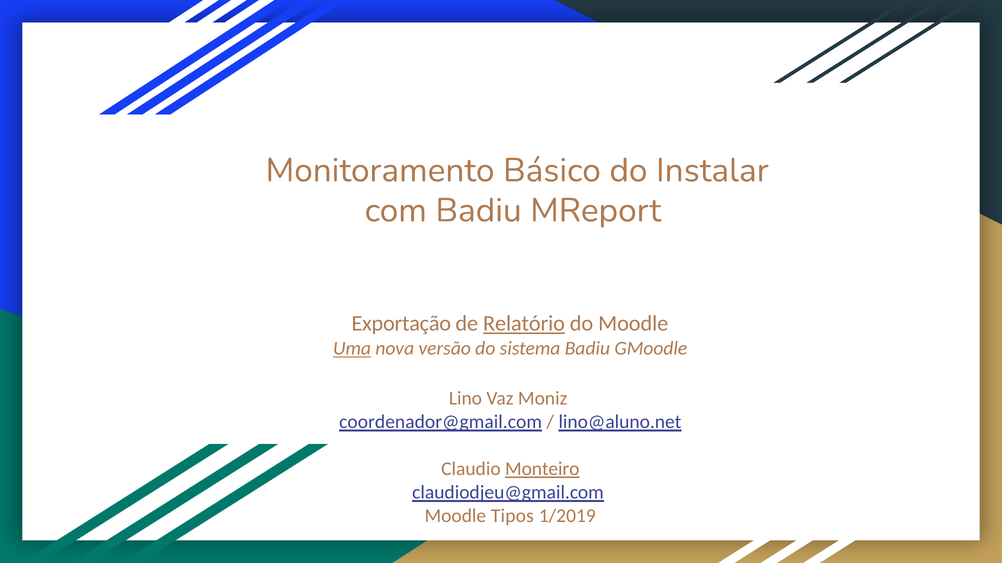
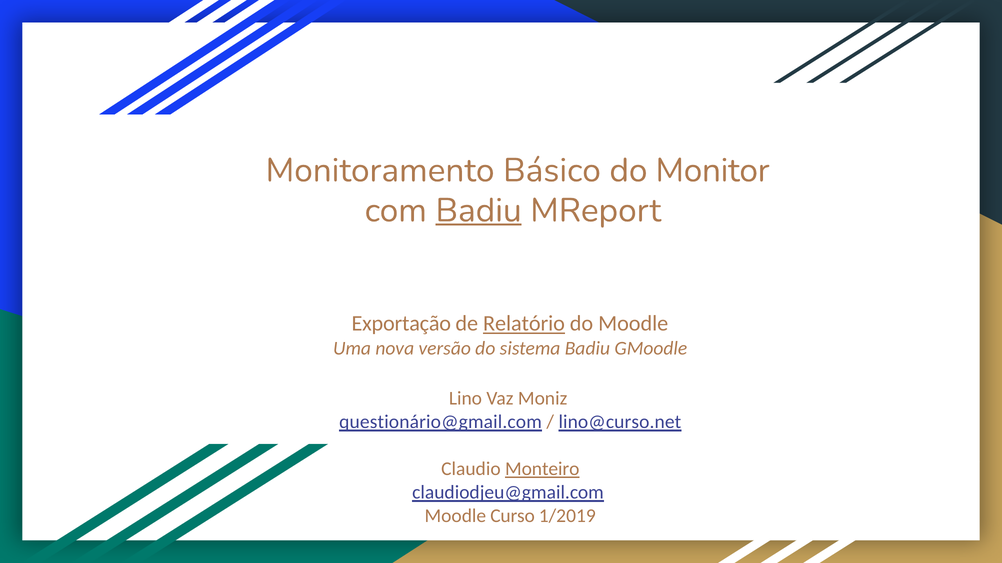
Instalar: Instalar -> Monitor (713, 171)
Badiu underline: none -> present (479, 211)
Uma underline: present -> none (352, 349)
coordenador@gmail.com: coordenador@gmail.com -> questionário@gmail.com (441, 422)
lino@aluno.net: lino@aluno.net -> lino@curso.net (620, 422)
Tipos: Tipos -> Curso (513, 517)
